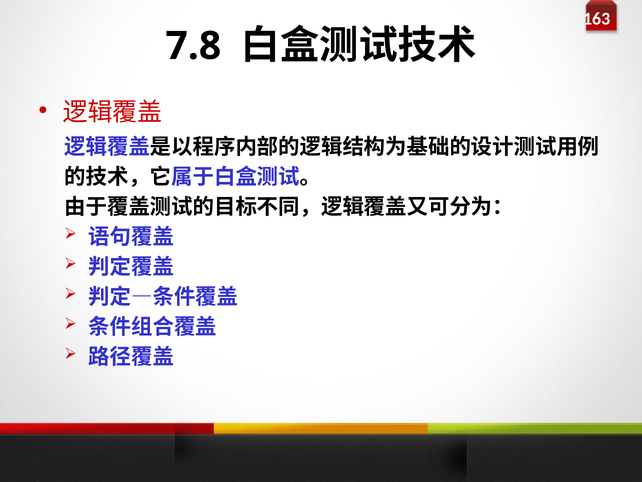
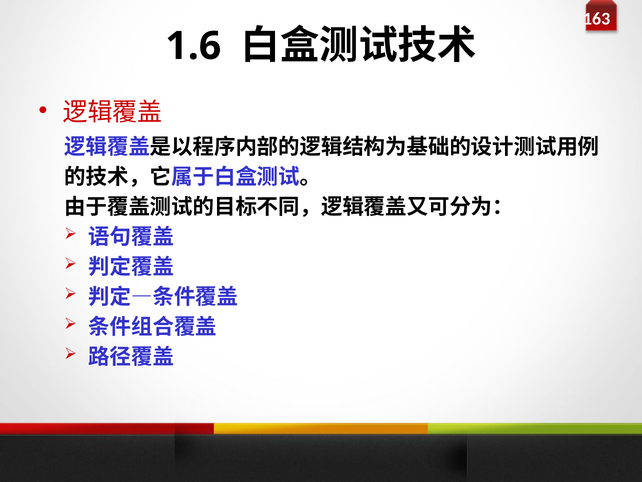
7.8: 7.8 -> 1.6 (193, 46)
